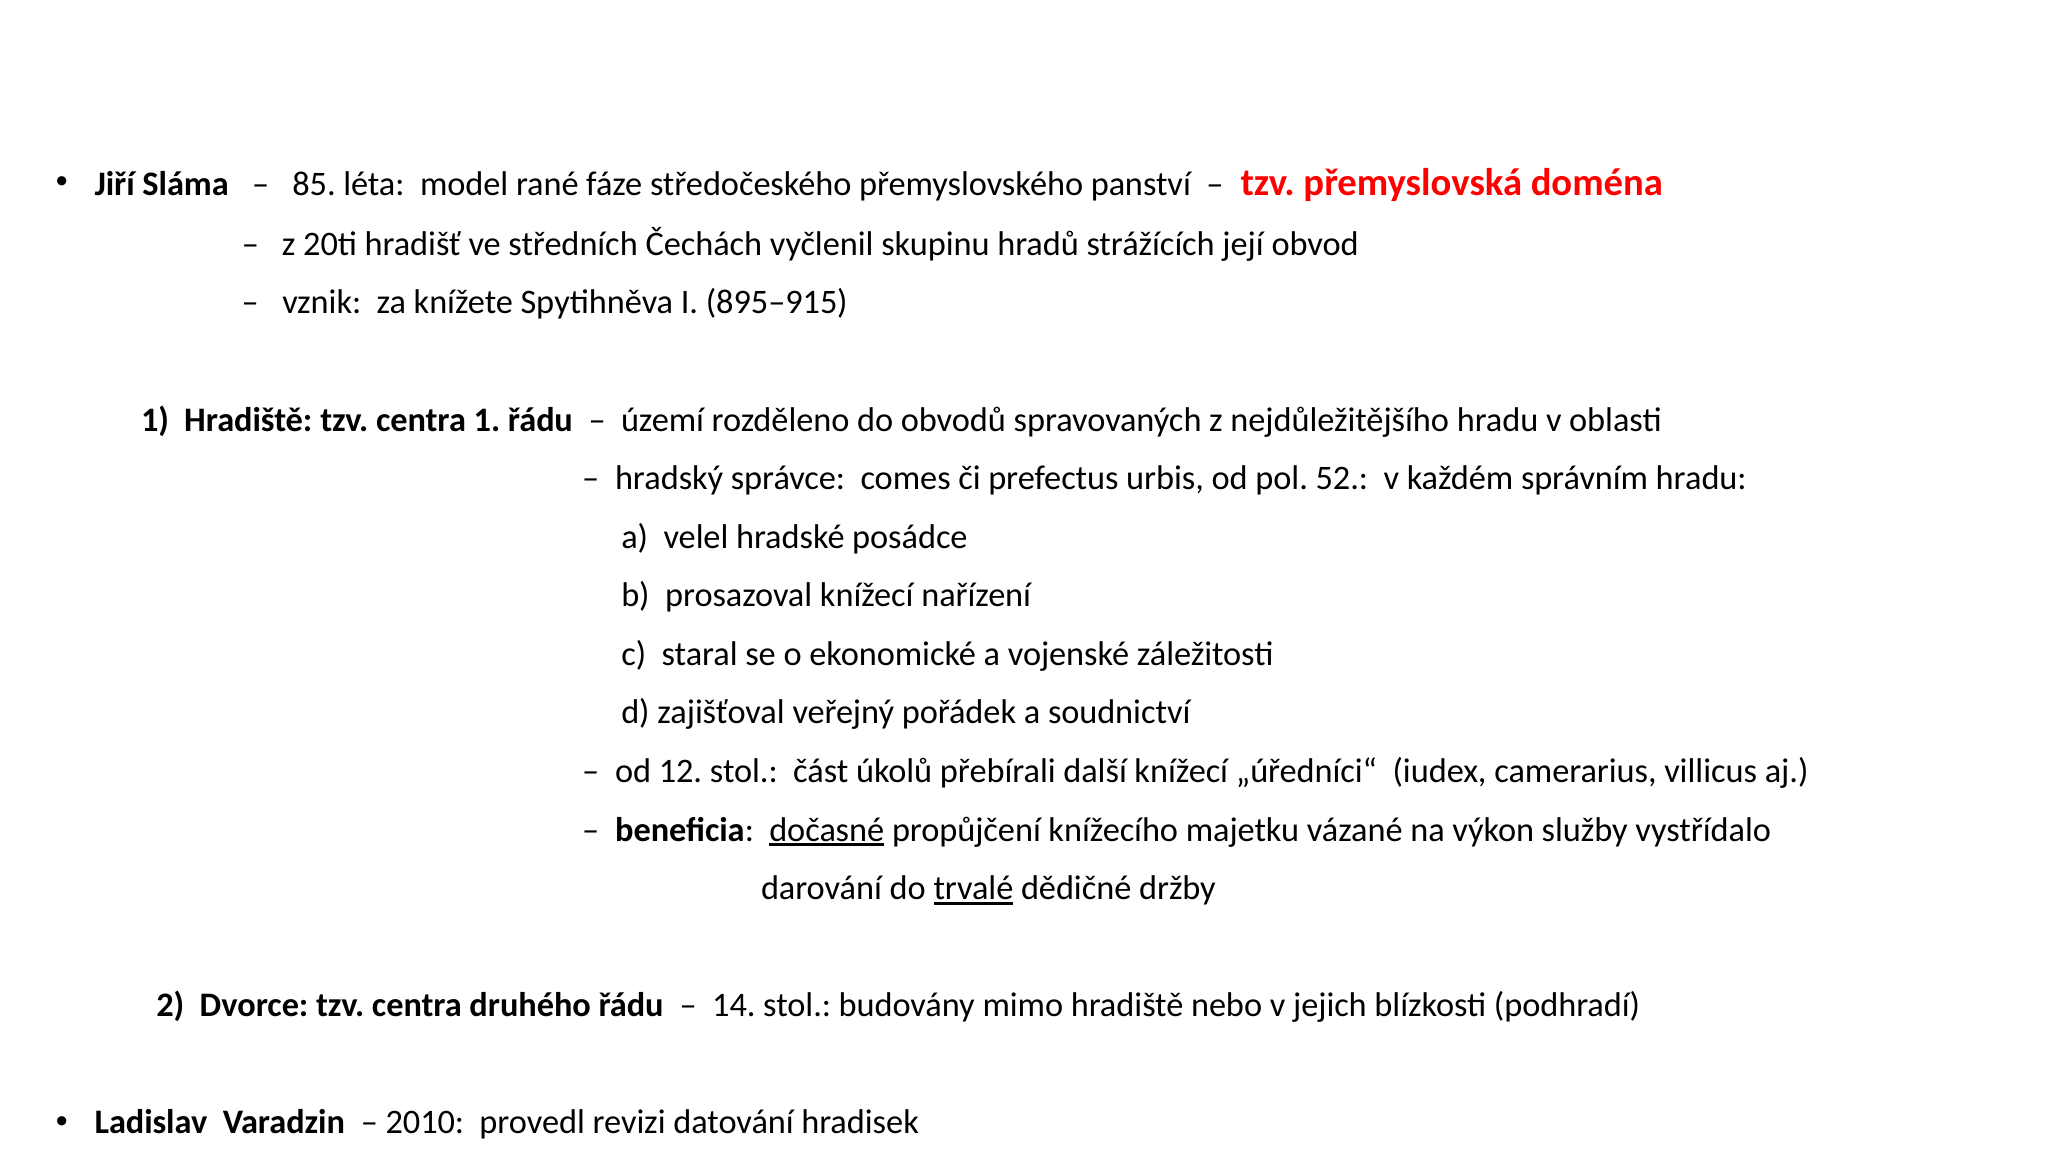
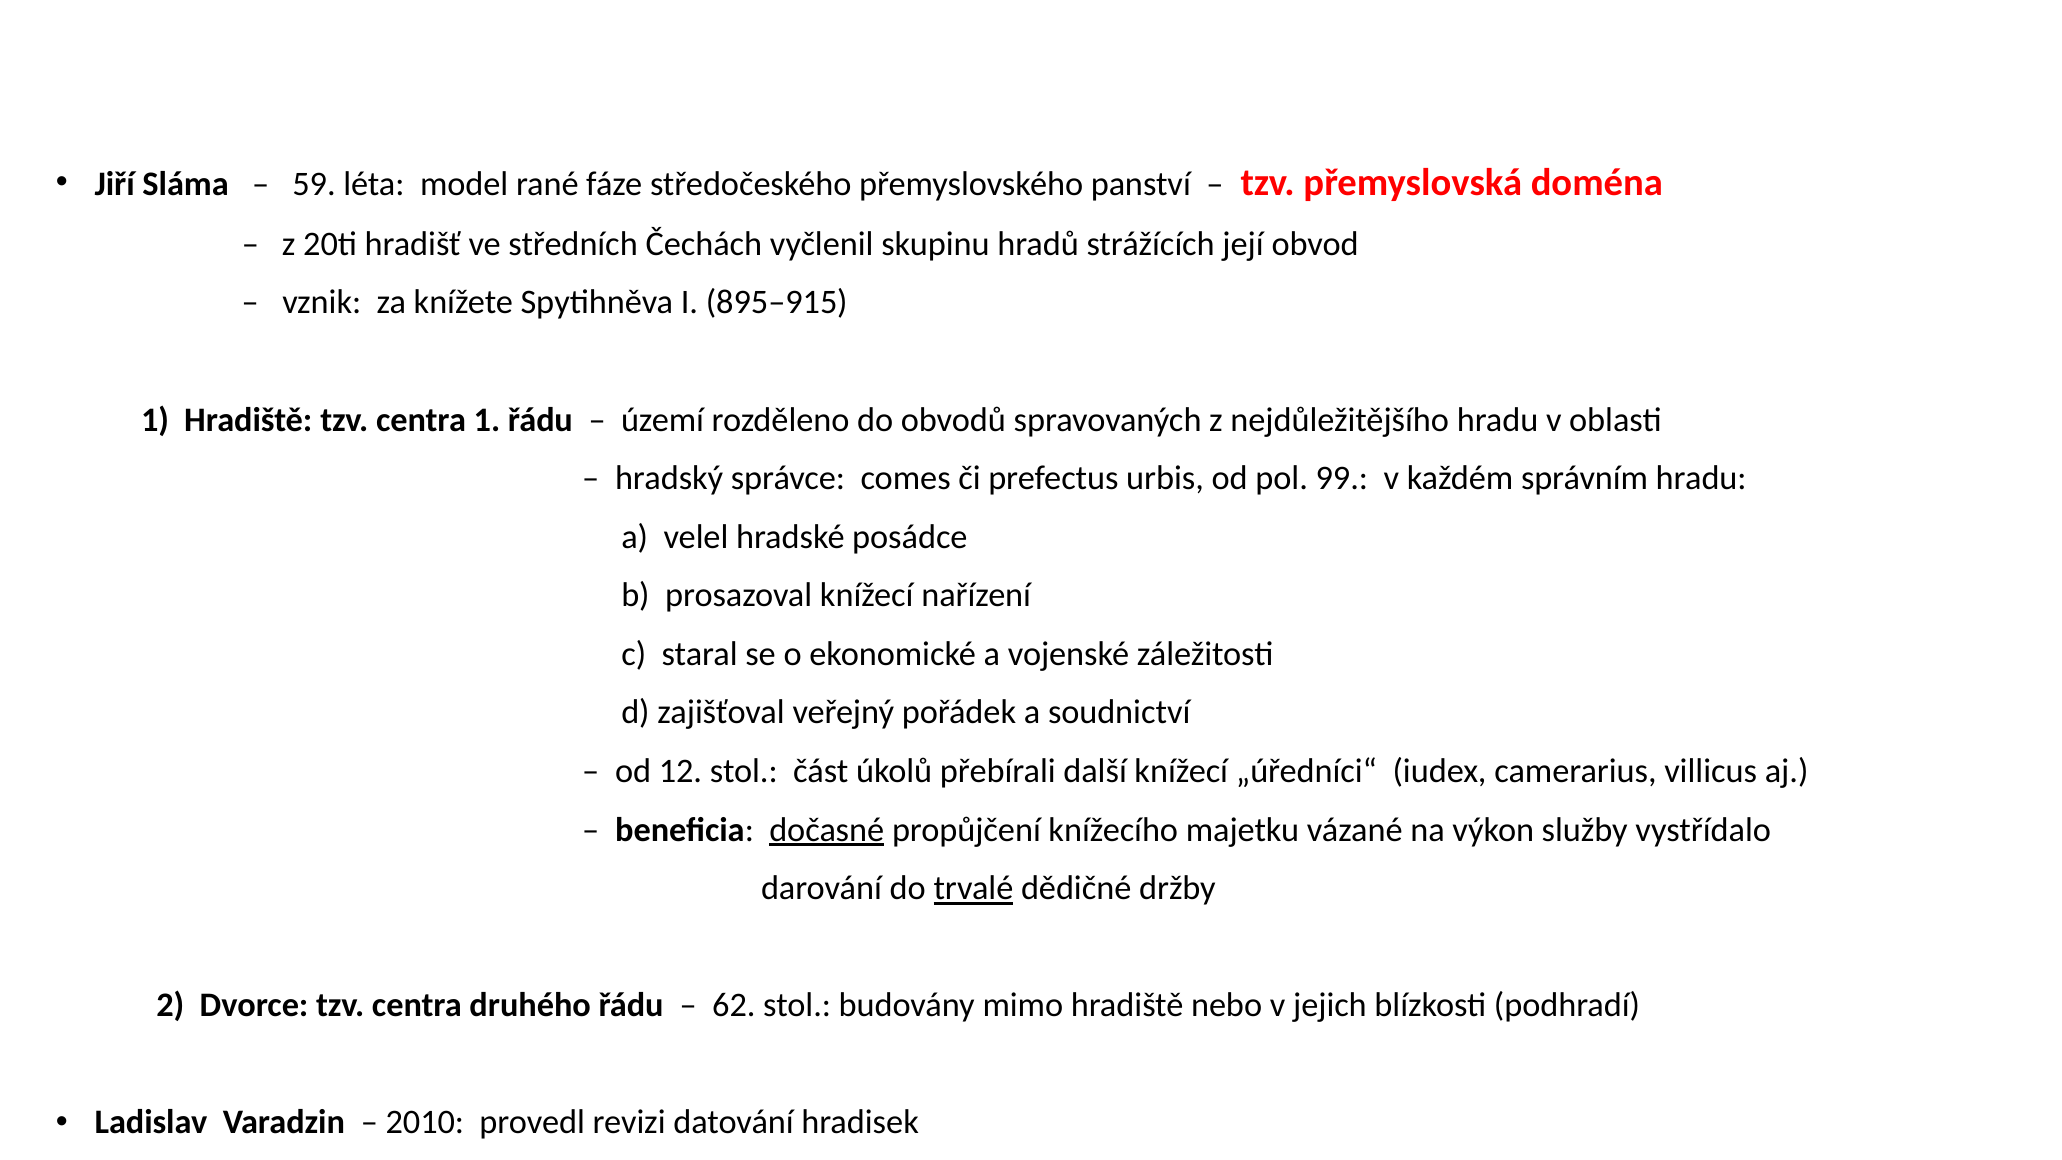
85: 85 -> 59 (314, 184)
52: 52 -> 99 (1342, 478)
14: 14 -> 62 (734, 1005)
